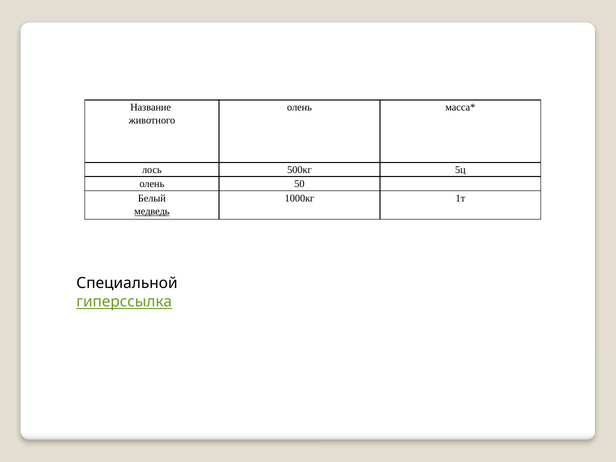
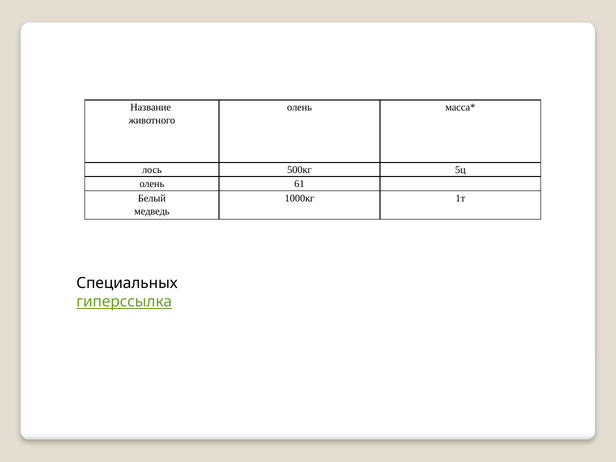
50: 50 -> 61 (299, 184)
медведь underline: present -> none (152, 211)
Специальной: Специальной -> Специальных (127, 283)
